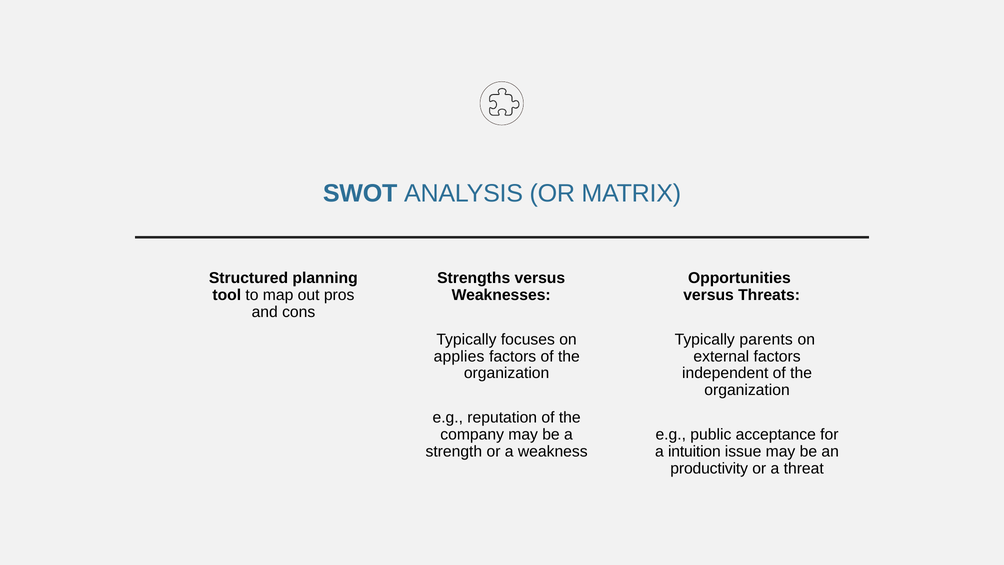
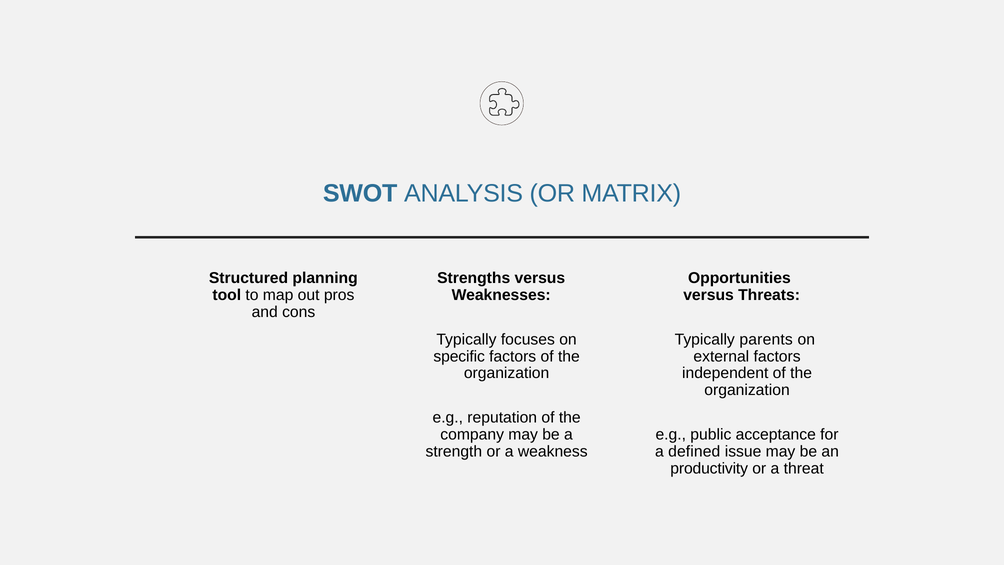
applies: applies -> specific (459, 356)
intuition: intuition -> defined (694, 451)
